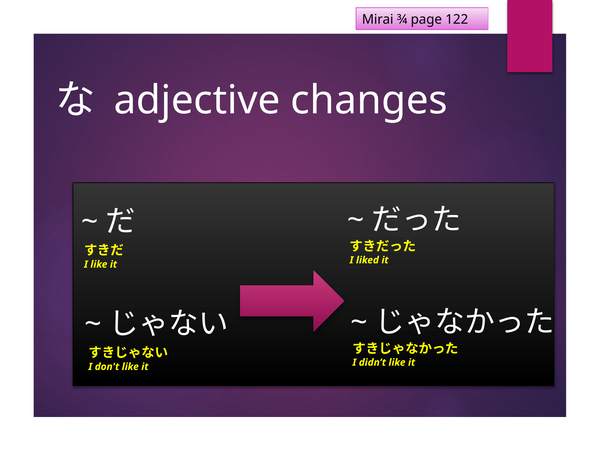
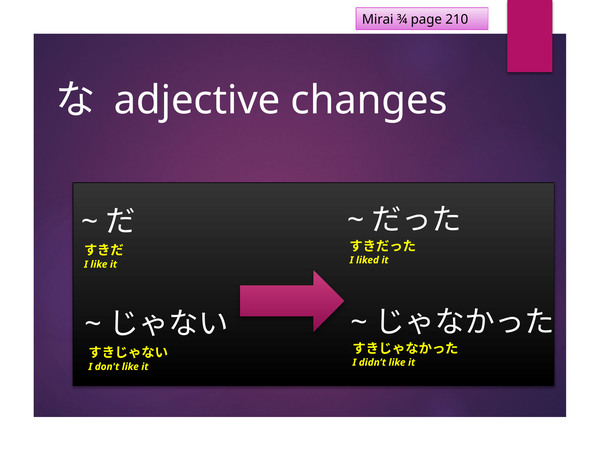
122: 122 -> 210 (457, 20)
